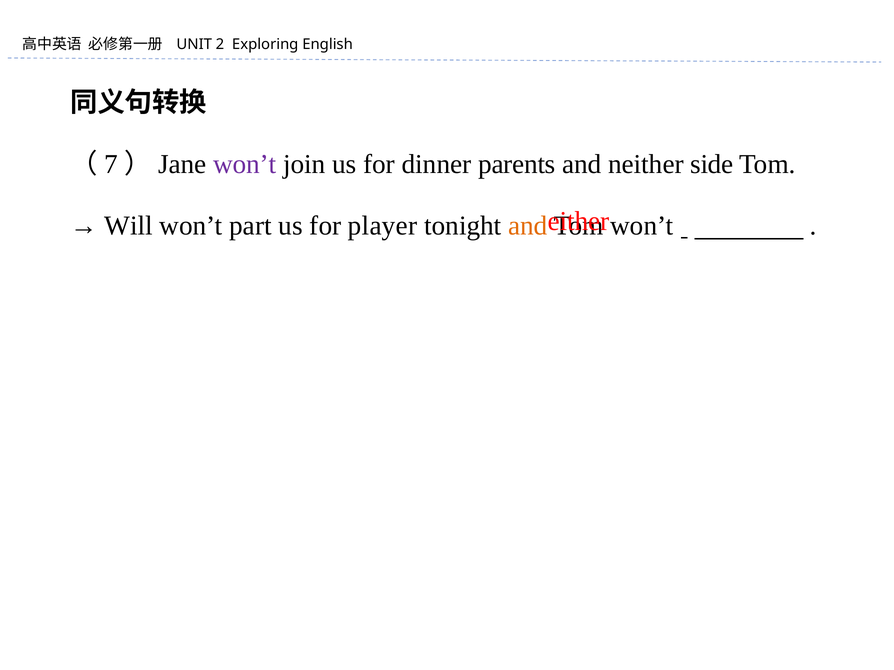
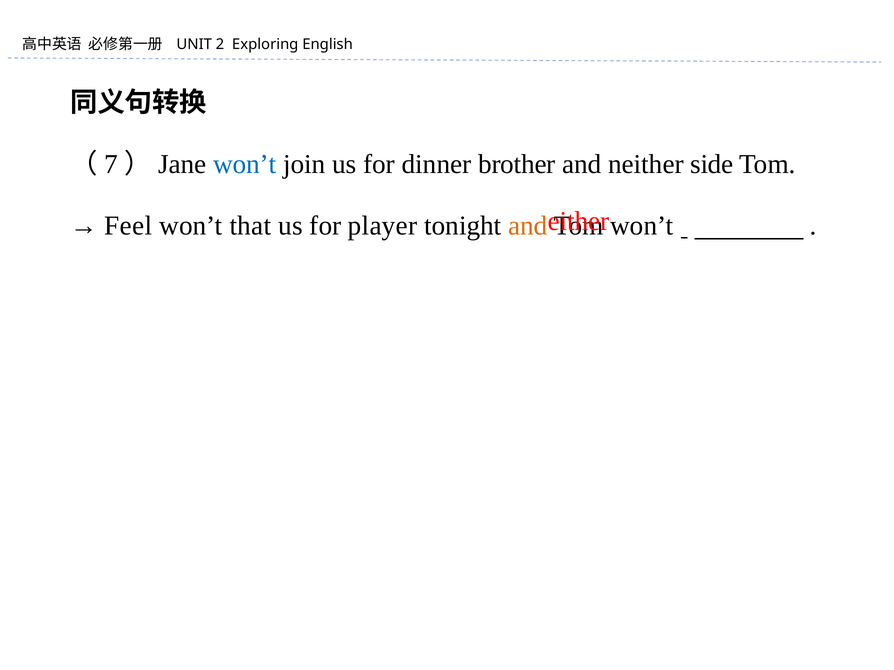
won’t colour: purple -> blue (245, 164)
parents: parents -> brother (517, 164)
Will: Will -> Feel (128, 226)
part: part -> that (250, 226)
